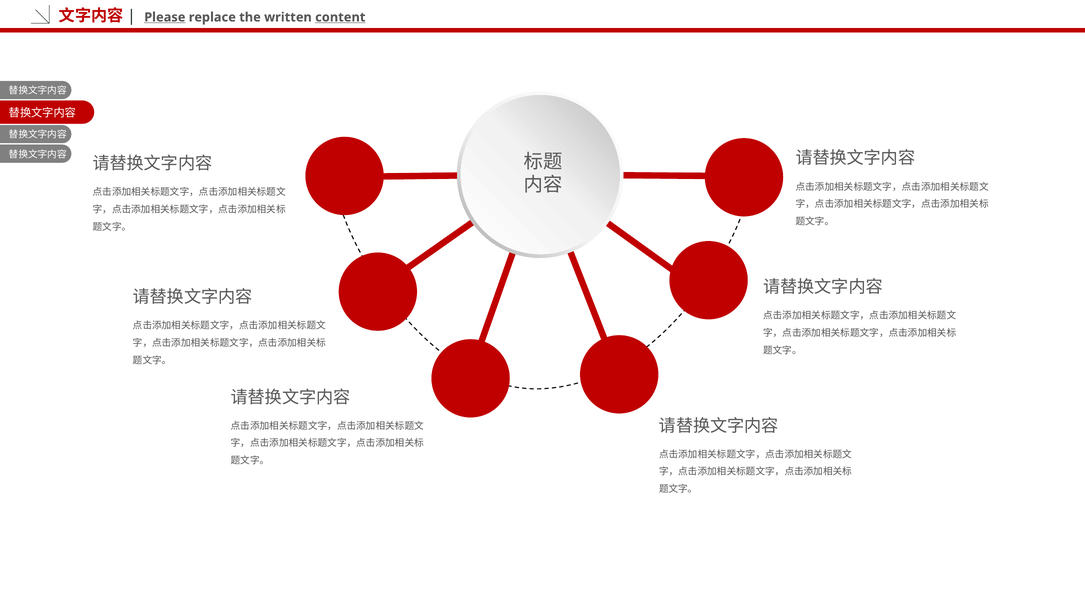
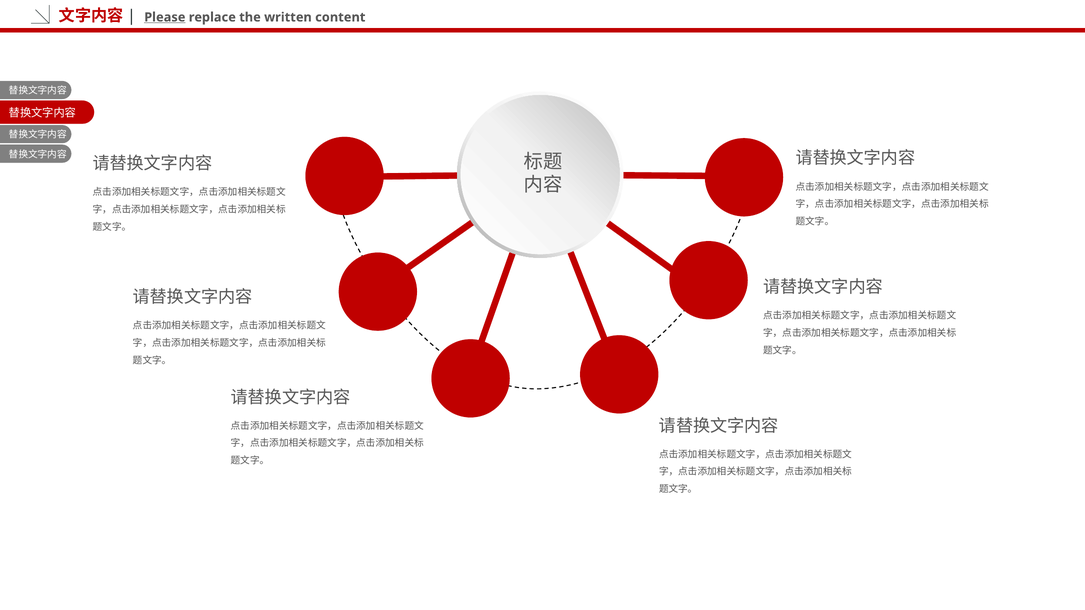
content underline: present -> none (340, 17)
